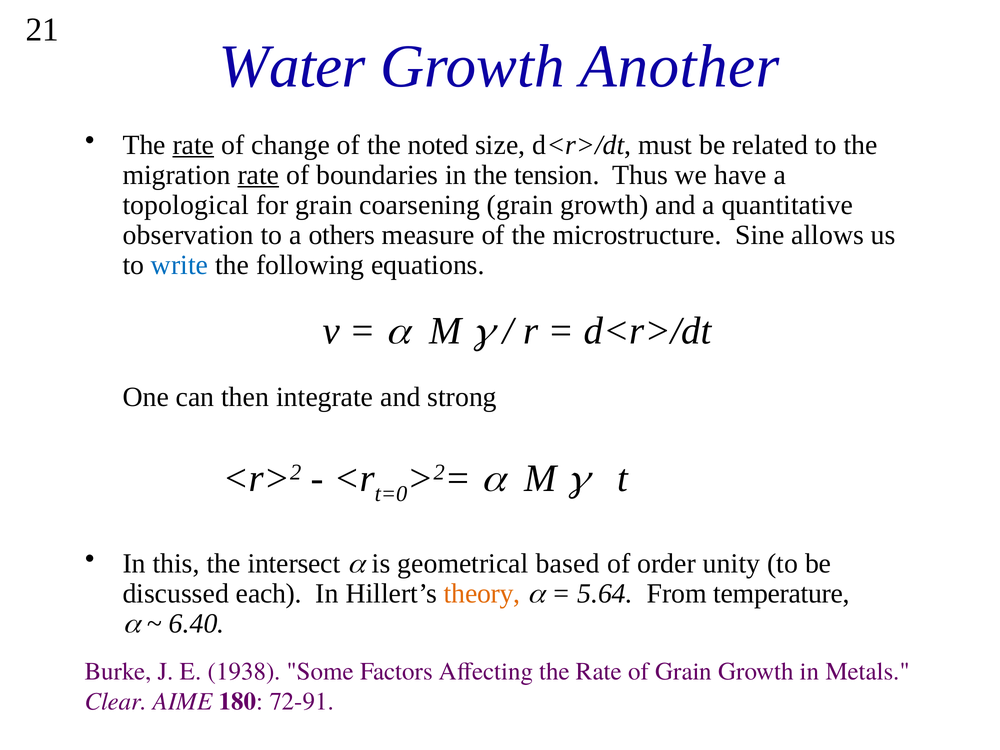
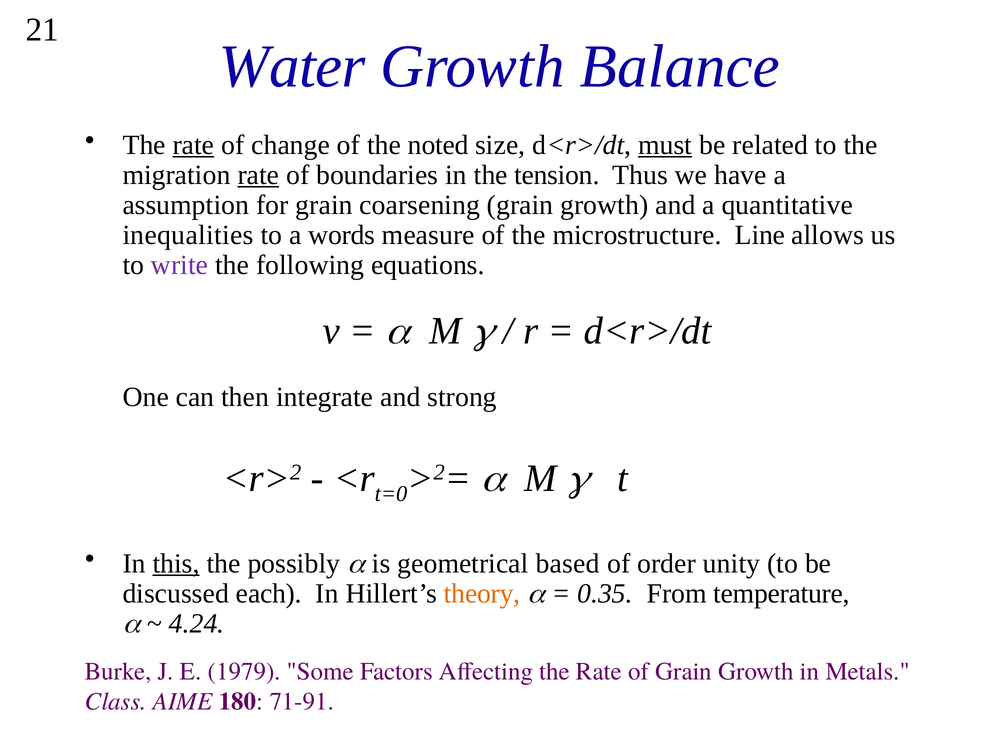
Another: Another -> Balance (680, 67)
must underline: none -> present (665, 145)
topological: topological -> assumption (186, 205)
observation: observation -> inequalities (188, 235)
others: others -> words (342, 235)
Sine: Sine -> Line (760, 235)
write colour: blue -> purple (180, 265)
this underline: none -> present (176, 563)
intersect: intersect -> possibly (294, 563)
5.64: 5.64 -> 0.35 (605, 593)
6.40: 6.40 -> 4.24 (197, 623)
1938: 1938 -> 1979 (244, 672)
Clear: Clear -> Class (116, 702)
72-91: 72-91 -> 71-91 (302, 702)
